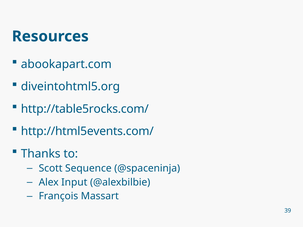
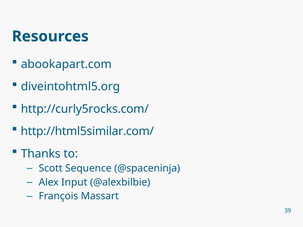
http://table5rocks.com/: http://table5rocks.com/ -> http://curly5rocks.com/ (85, 109)
http://html5events.com/: http://html5events.com/ -> http://html5similar.com/ (87, 131)
